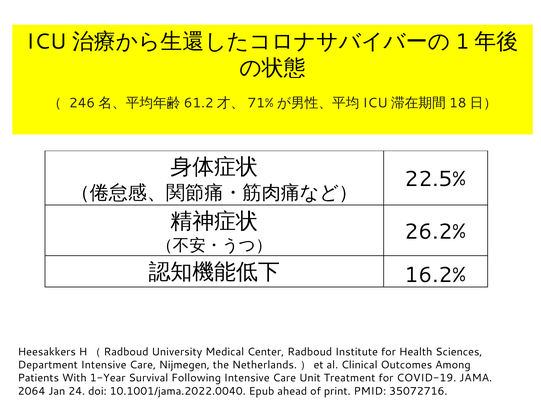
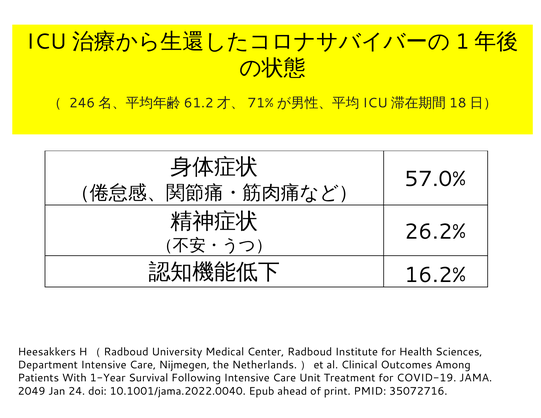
22.5%: 22.5% -> 57.0% (436, 179)
2064: 2064 -> 2049 (32, 391)
